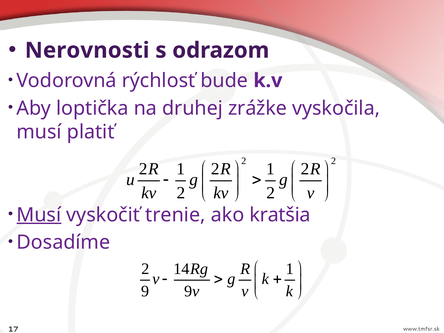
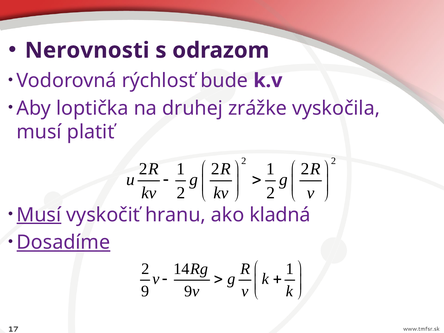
trenie: trenie -> hranu (175, 215)
kratšia: kratšia -> kladná (280, 215)
Dosadíme underline: none -> present (63, 242)
